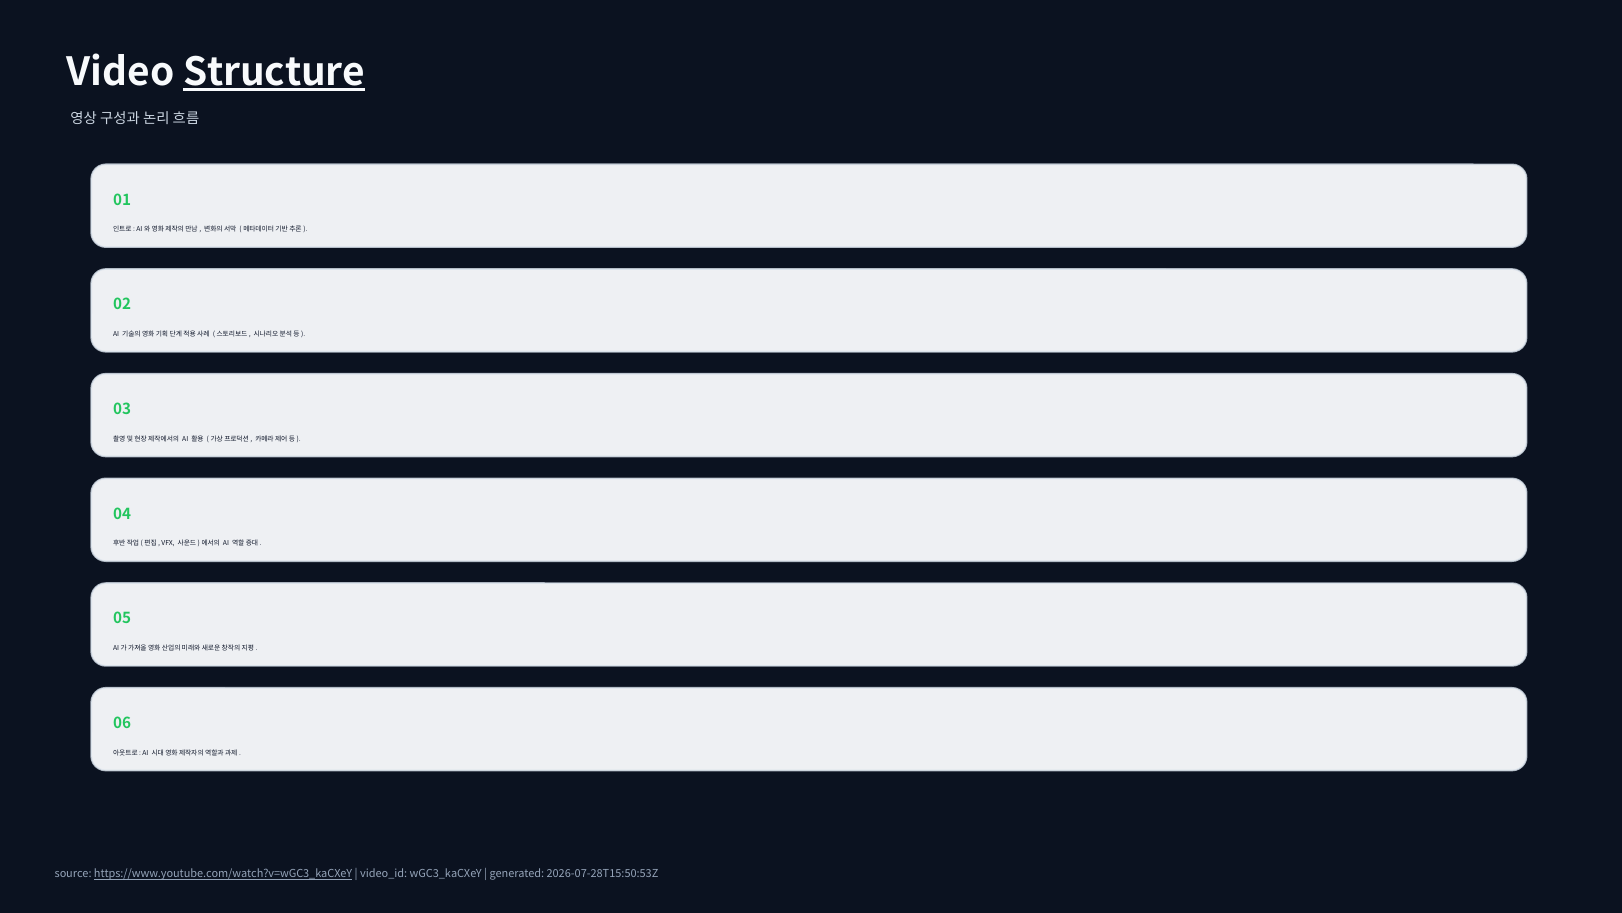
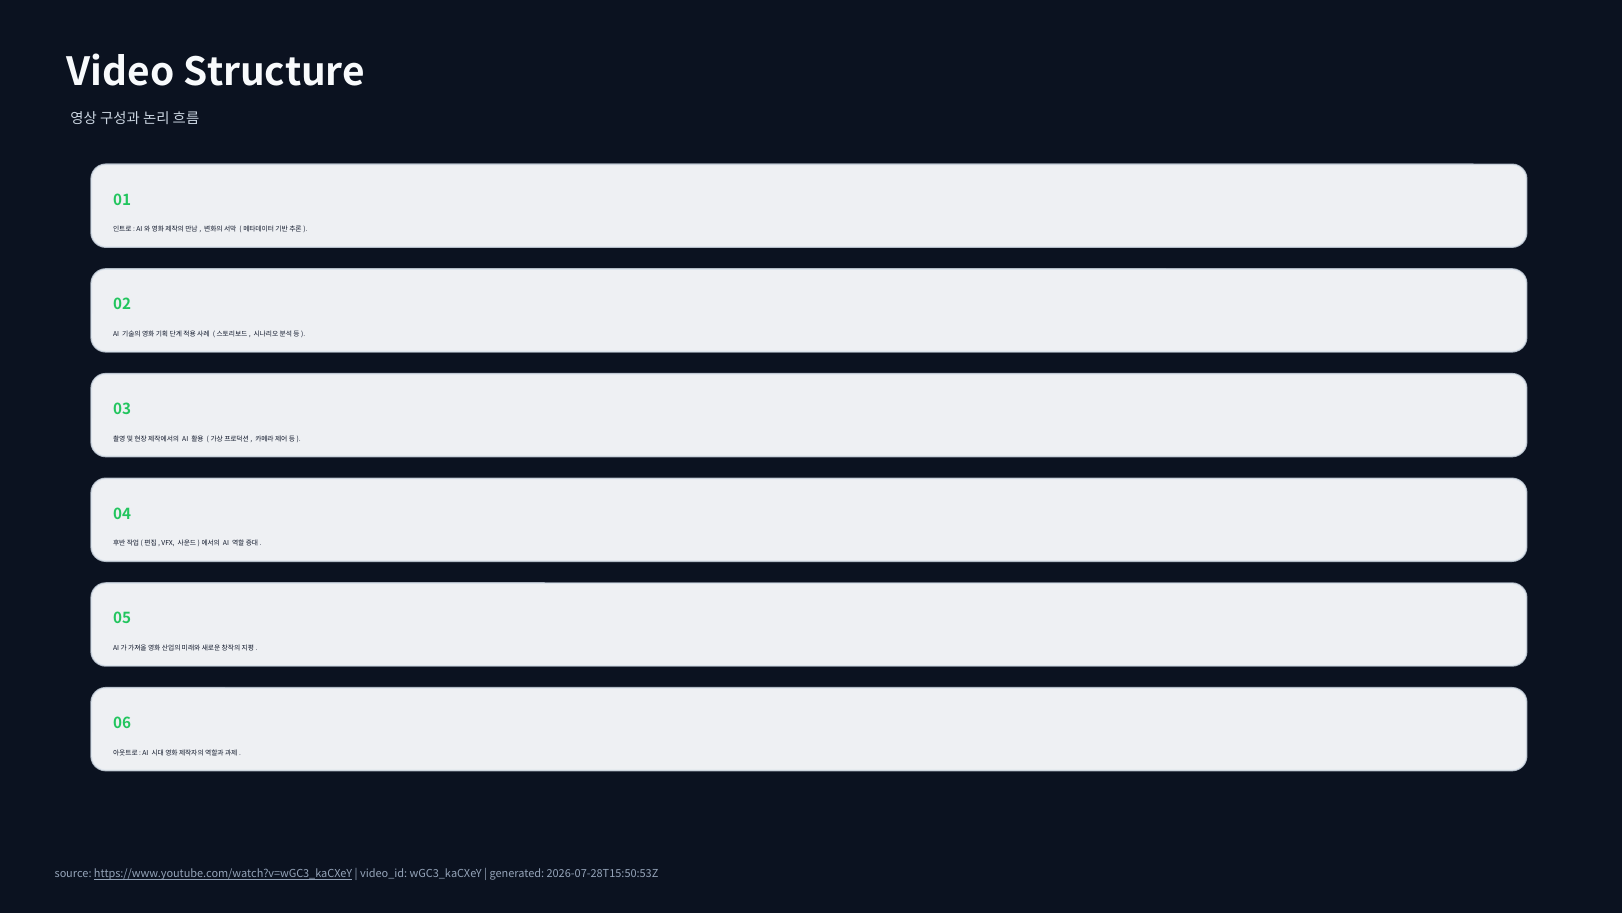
Structure underline: present -> none (274, 73)
